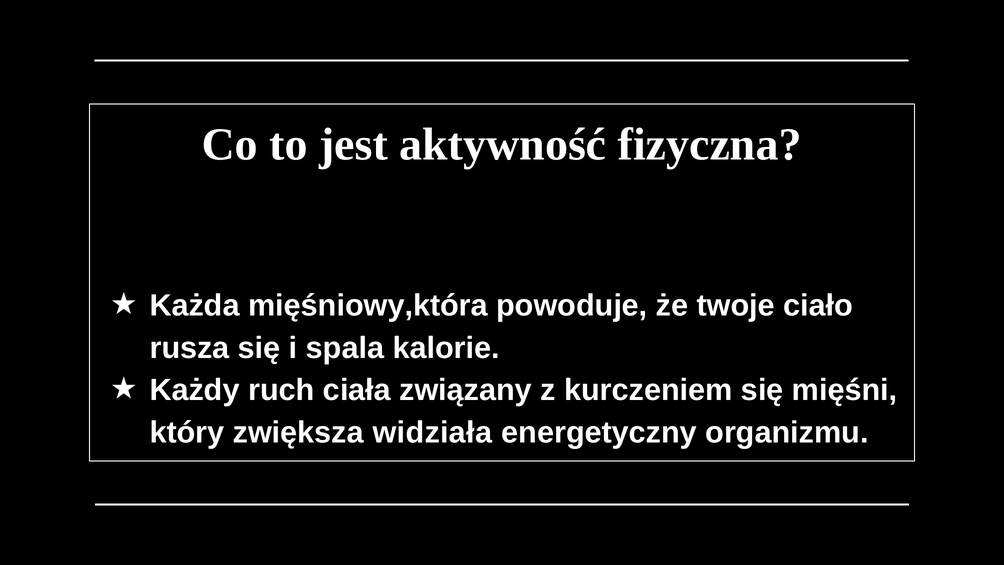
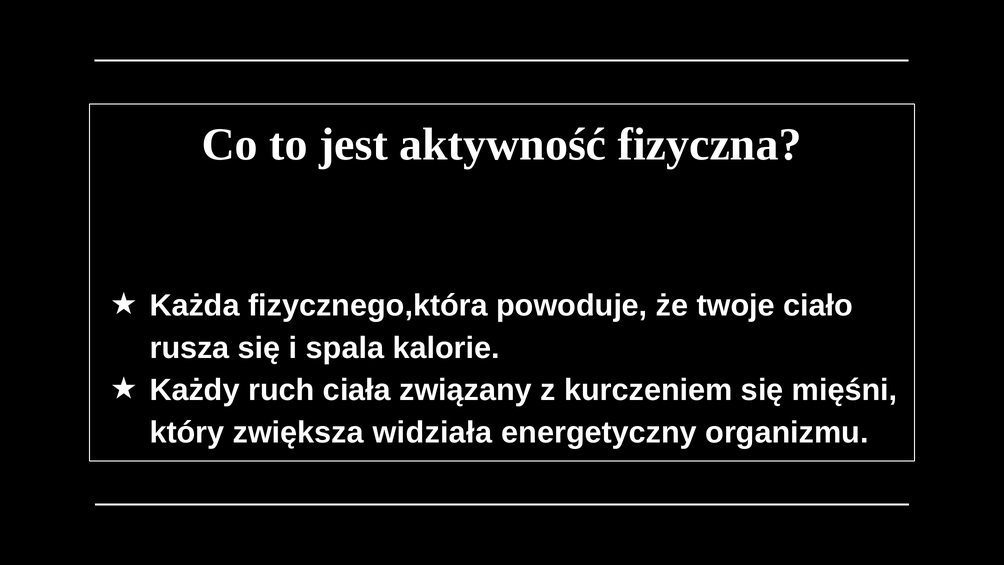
mięśniowy,która: mięśniowy,która -> fizycznego,która (368, 305)
